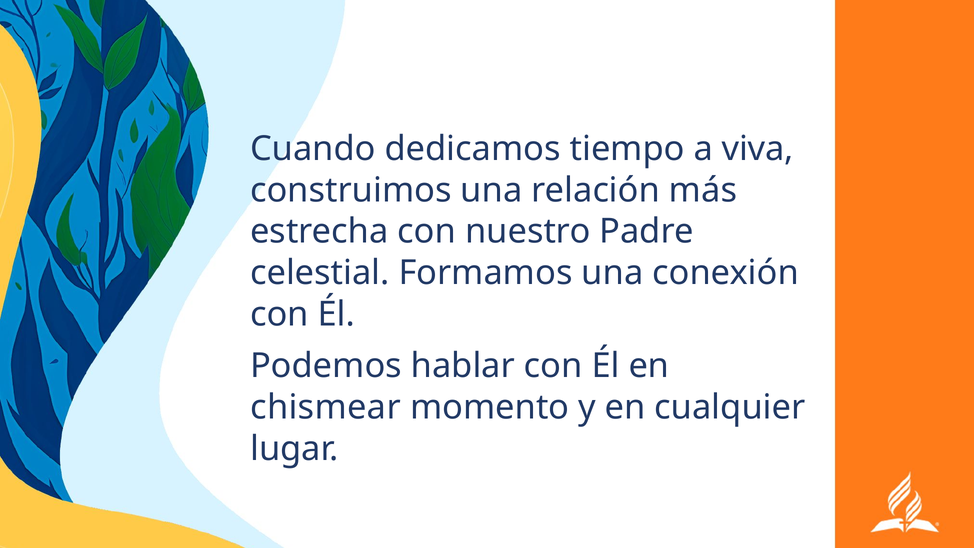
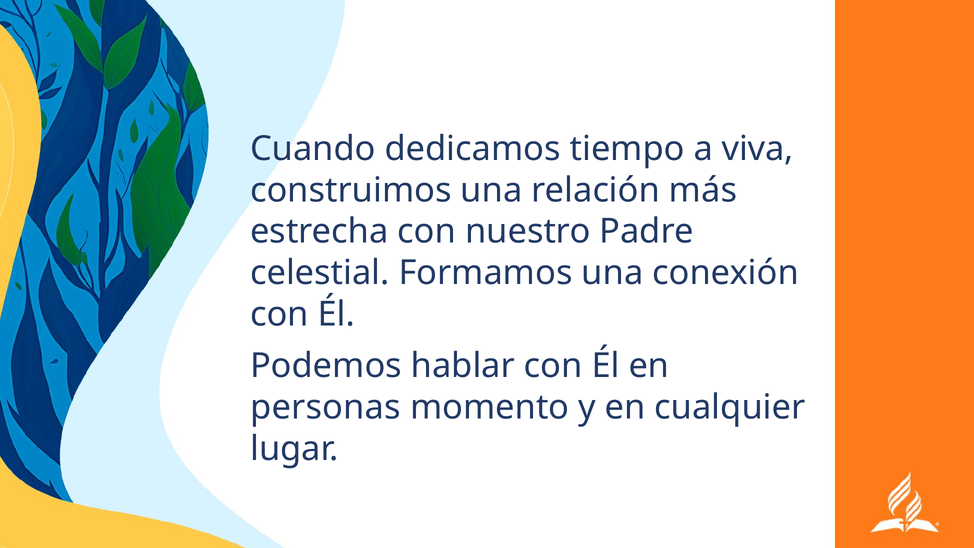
chismear: chismear -> personas (326, 407)
